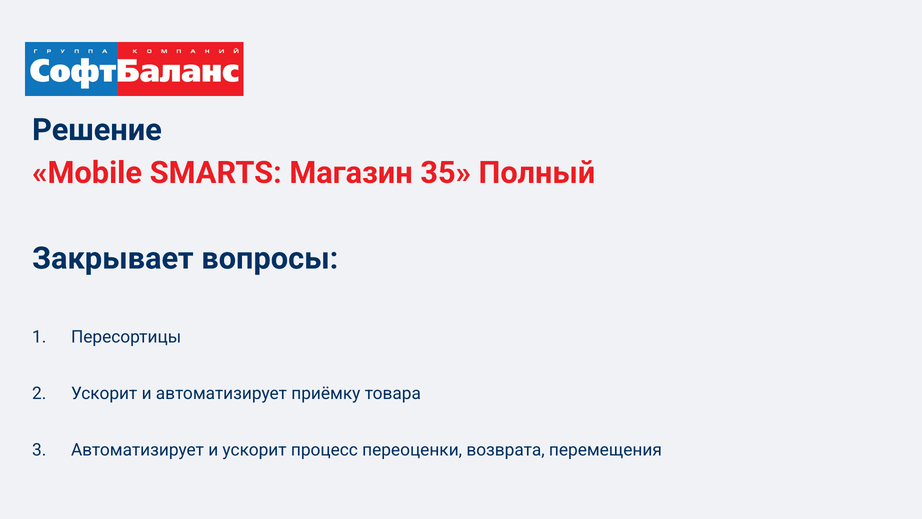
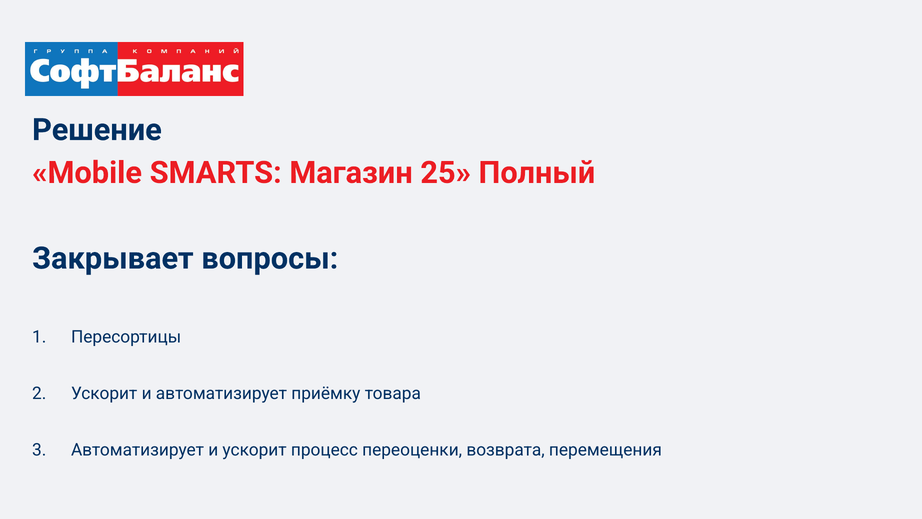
Магазин 35: 35 -> 25 (446, 173)
